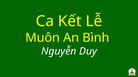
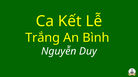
Muôn: Muôn -> Trắng (43, 38)
